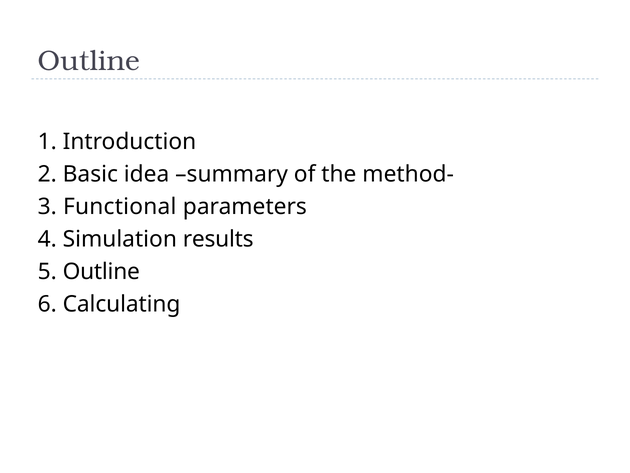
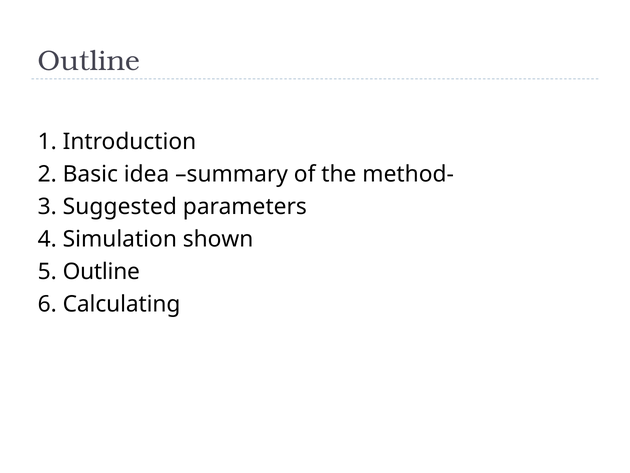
Functional: Functional -> Suggested (120, 206)
results: results -> shown (218, 239)
